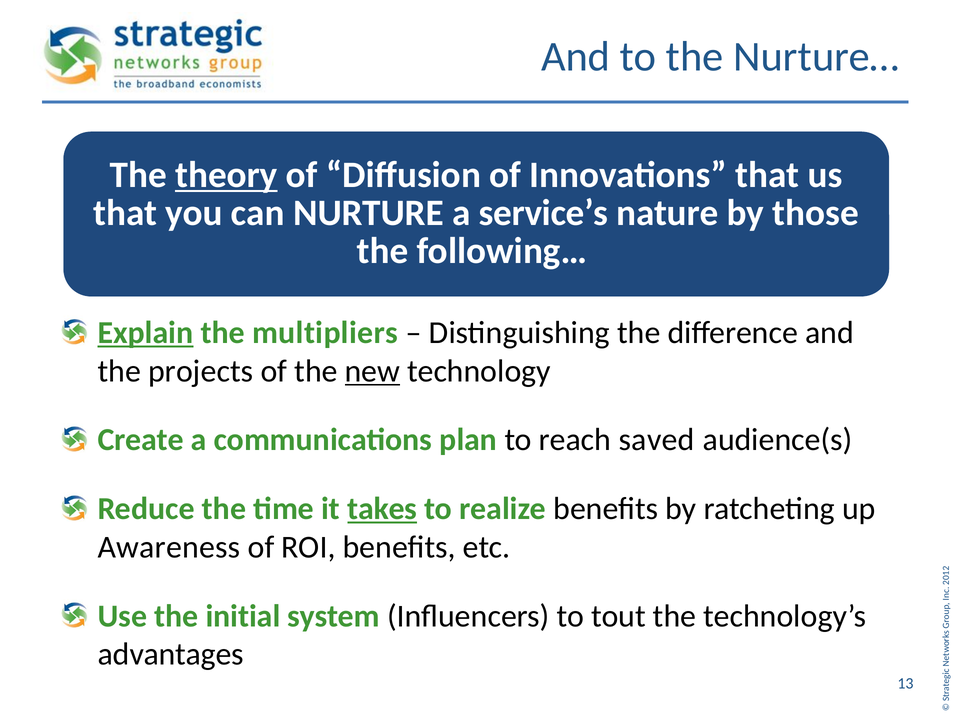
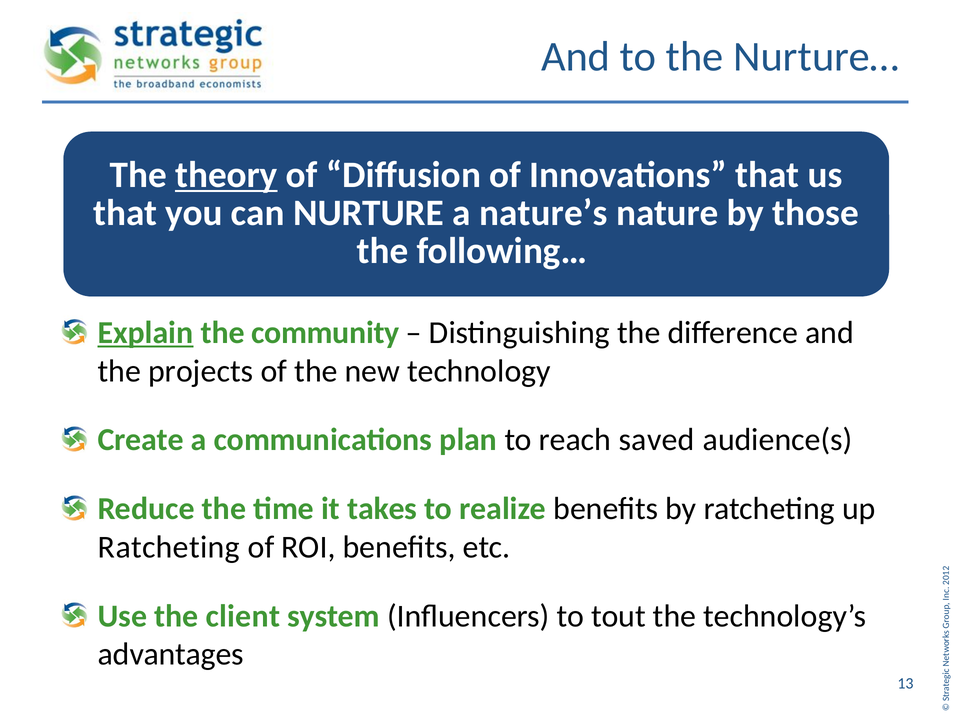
service’s: service’s -> nature’s (543, 213)
multipliers: multipliers -> community (325, 333)
new underline: present -> none (372, 371)
takes underline: present -> none (382, 509)
Awareness: Awareness -> Ratcheting (169, 547)
initial: initial -> client (243, 616)
